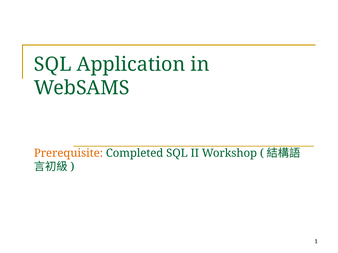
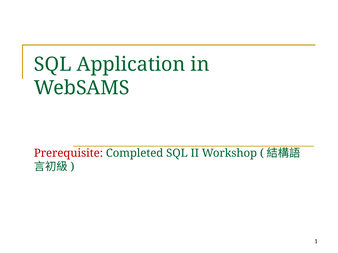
Prerequisite colour: orange -> red (68, 153)
